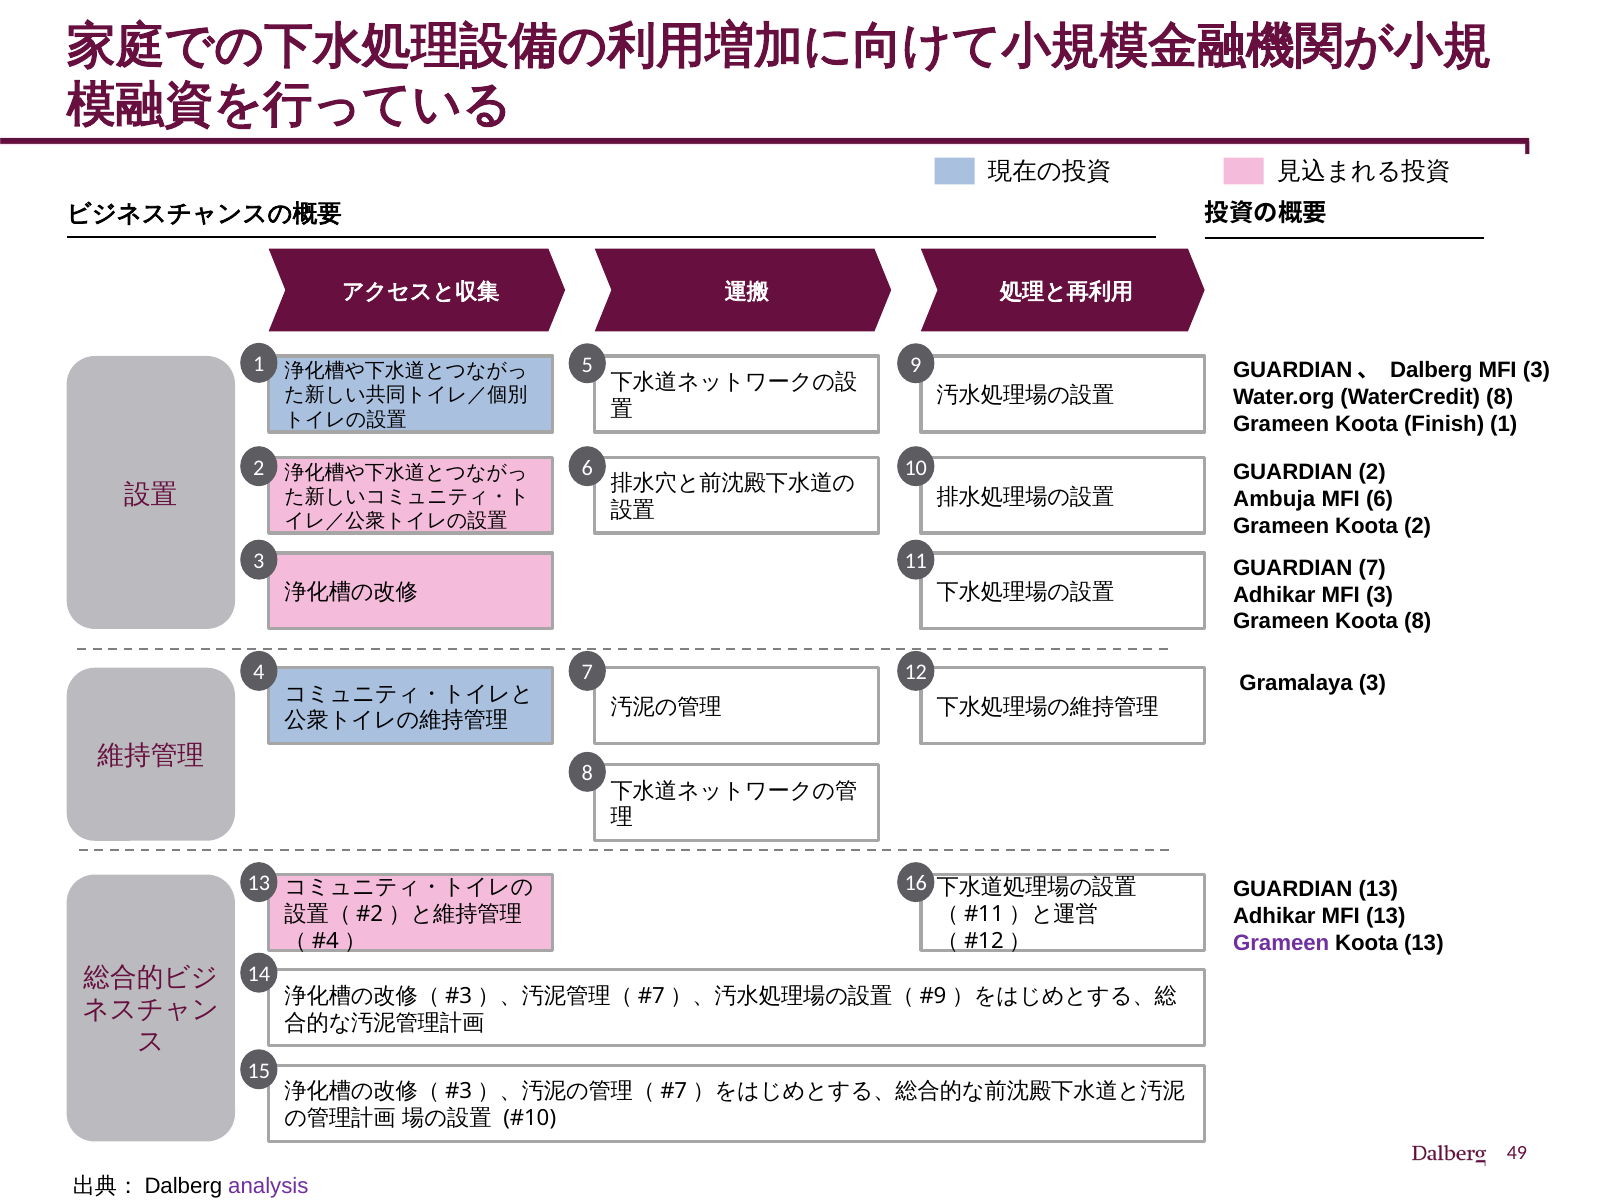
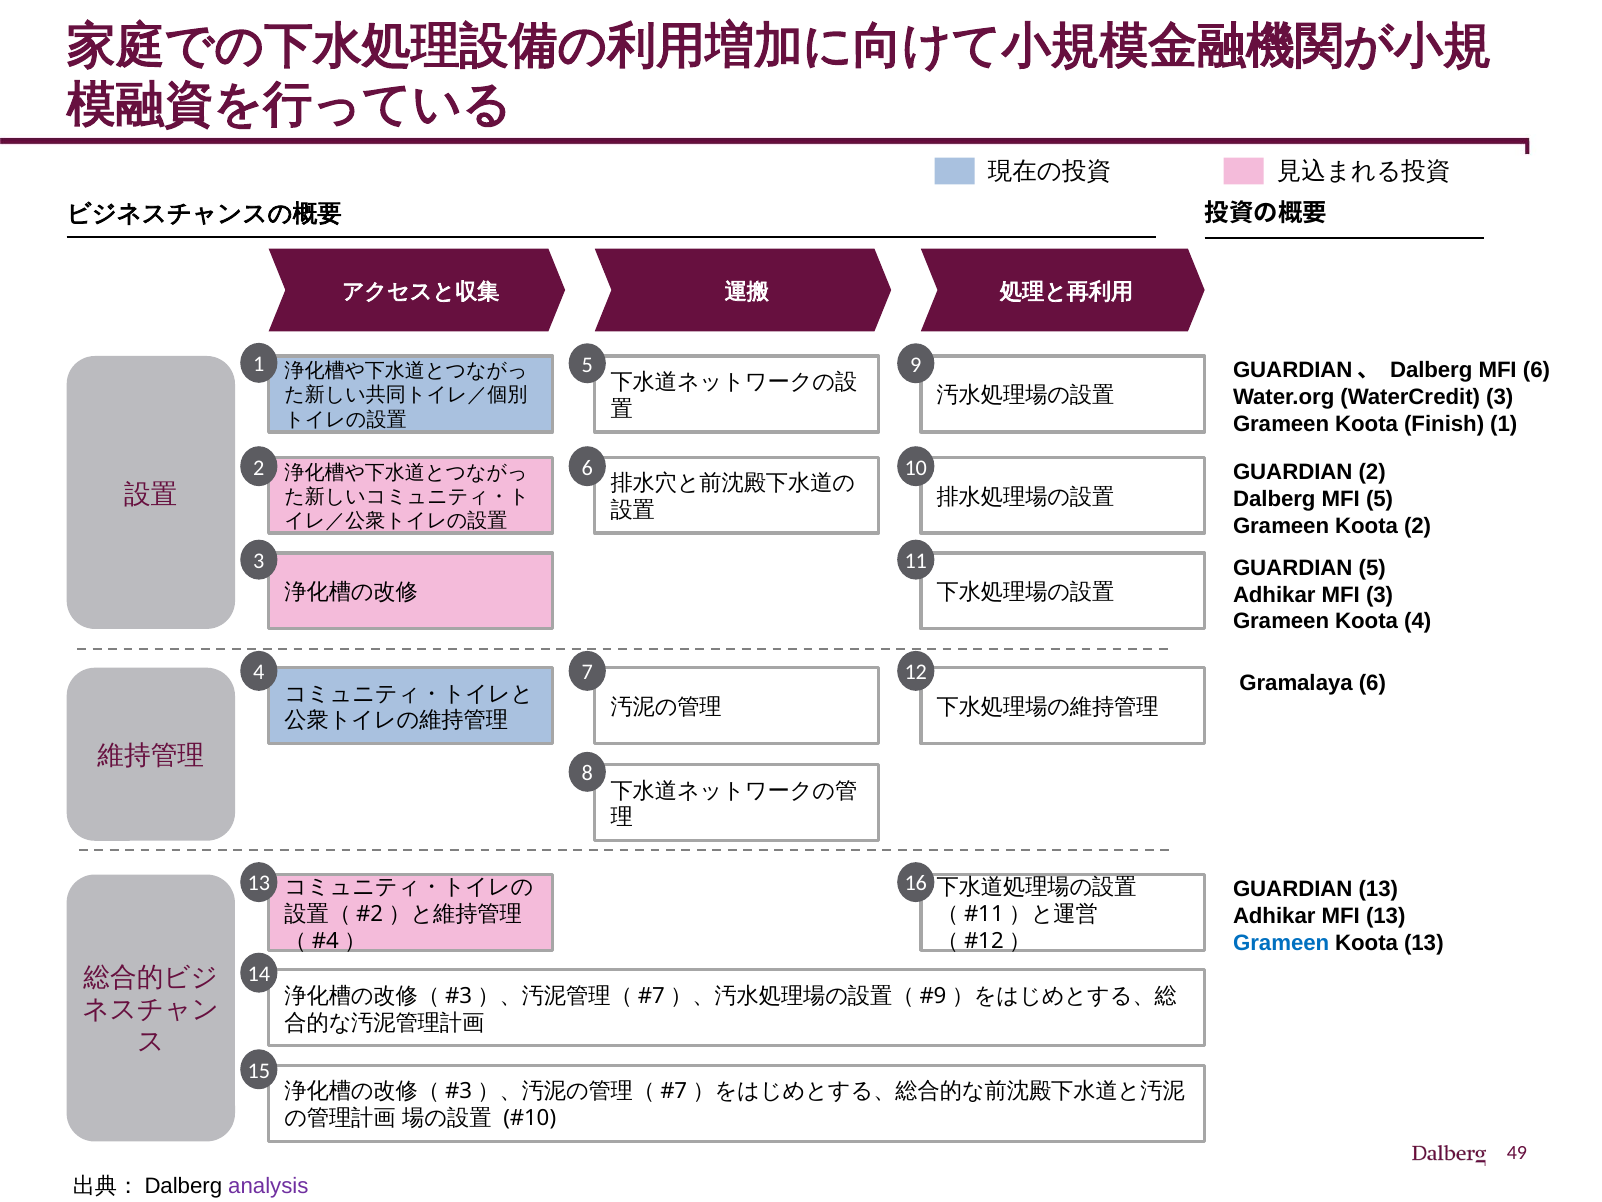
3: 3 -> 6 (1536, 370)
WaterCredit 8: 8 -> 3 (1500, 397)
Ambuja: Ambuja -> Dalberg (1274, 499)
MFI 6: 6 -> 5 (1380, 499)
GUARDIAN 7: 7 -> 5 (1372, 568)
Koota 8: 8 -> 4 (1418, 621)
Gramalaya 3: 3 -> 6 (1372, 683)
Grameen colour: purple -> blue (1281, 943)
